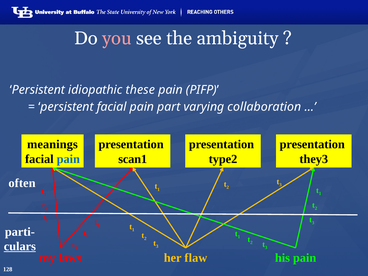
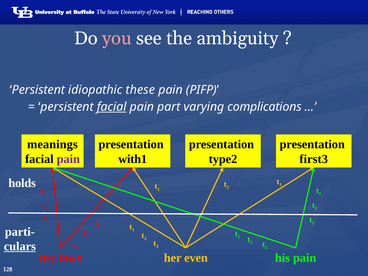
facial underline: none -> present (112, 107)
collaboration: collaboration -> complications (264, 107)
pain colour: blue -> purple (68, 159)
scan1: scan1 -> with1 (133, 159)
they3: they3 -> first3 (314, 159)
often: often -> holds (22, 183)
flaw: flaw -> even (196, 258)
